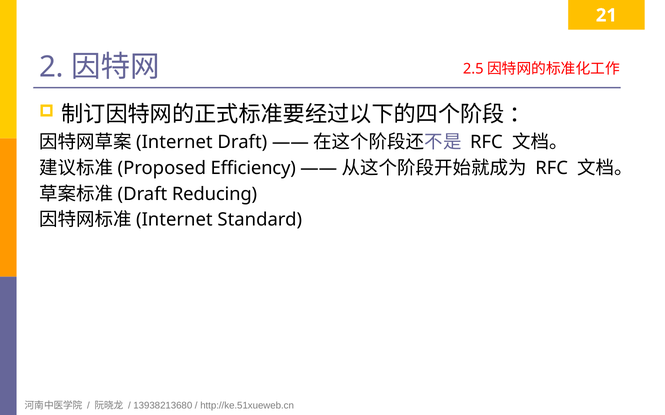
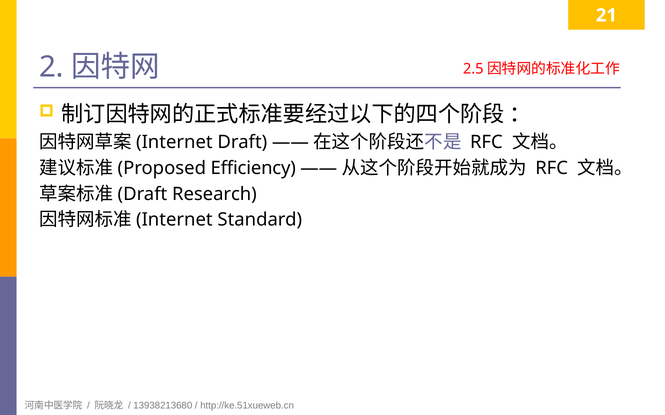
Reducing: Reducing -> Research (214, 194)
